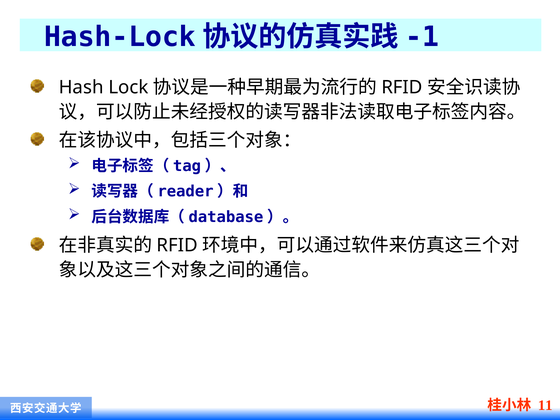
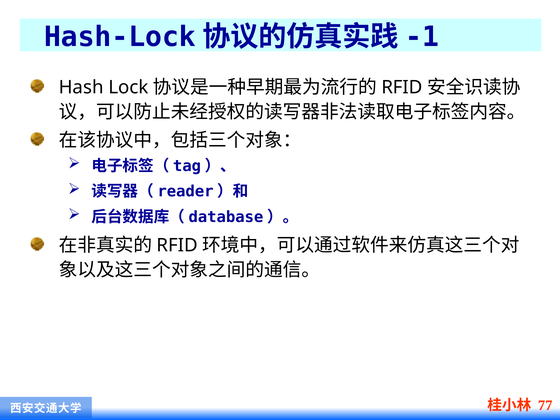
11: 11 -> 77 (545, 405)
